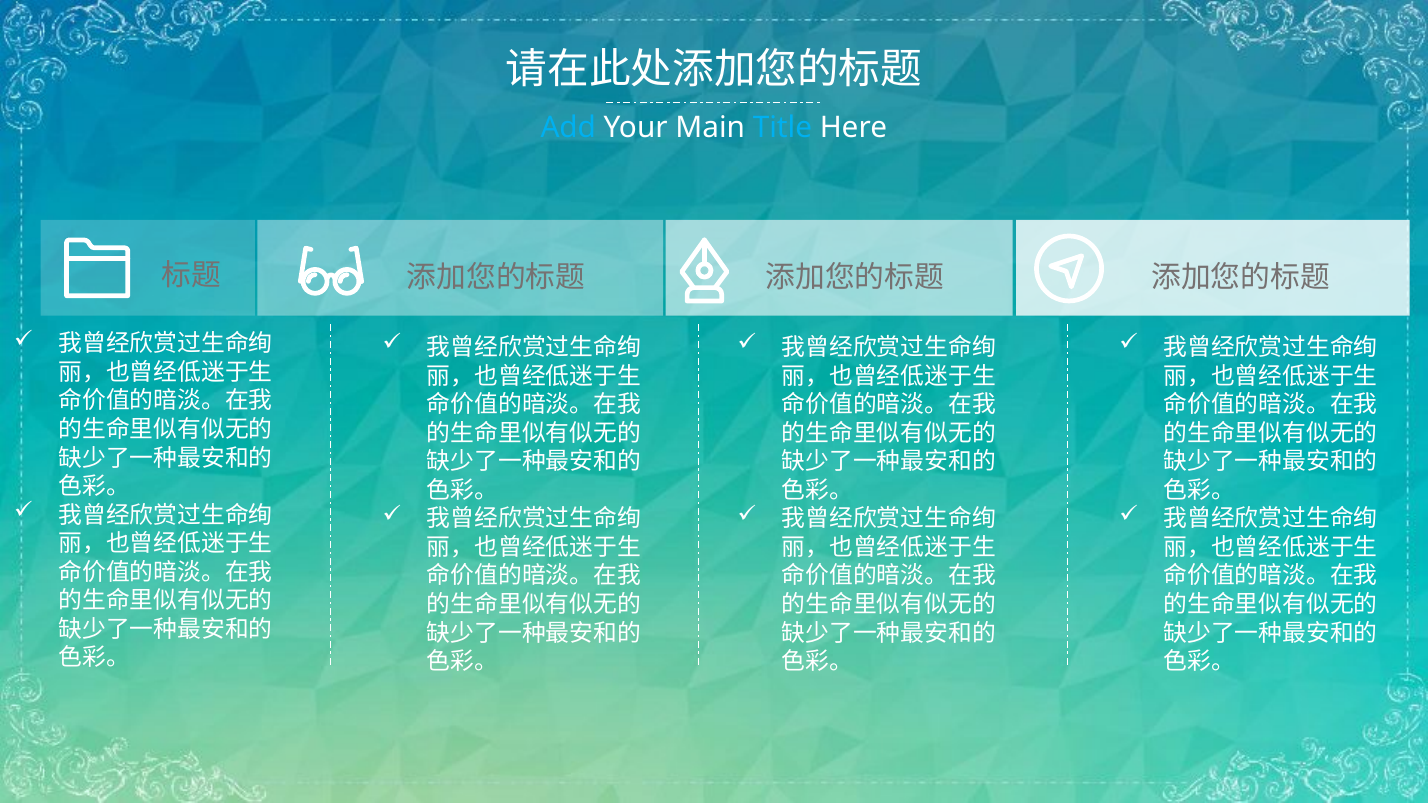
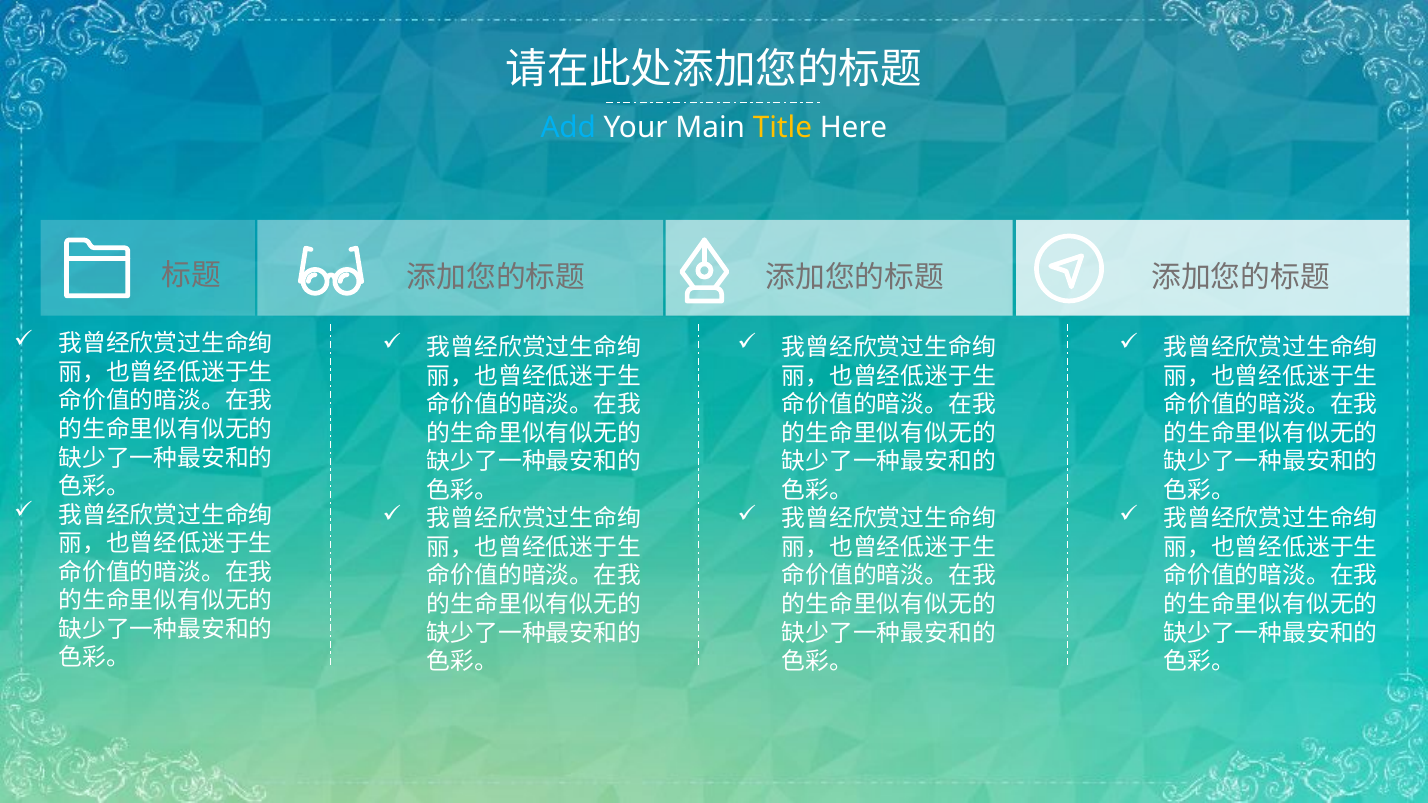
Title colour: light blue -> yellow (782, 128)
